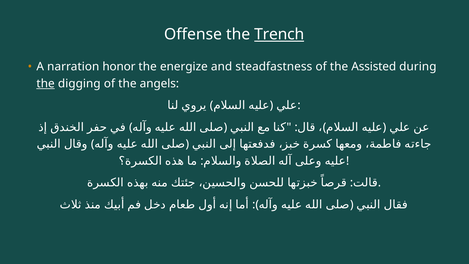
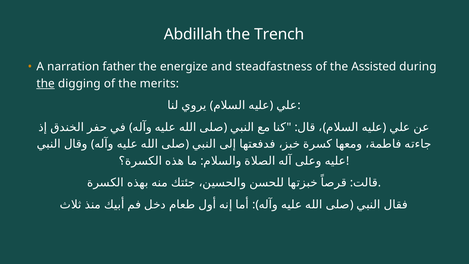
Offense: Offense -> Abdillah (193, 34)
Trench underline: present -> none (279, 34)
honor: honor -> father (119, 67)
angels: angels -> merits (159, 84)
